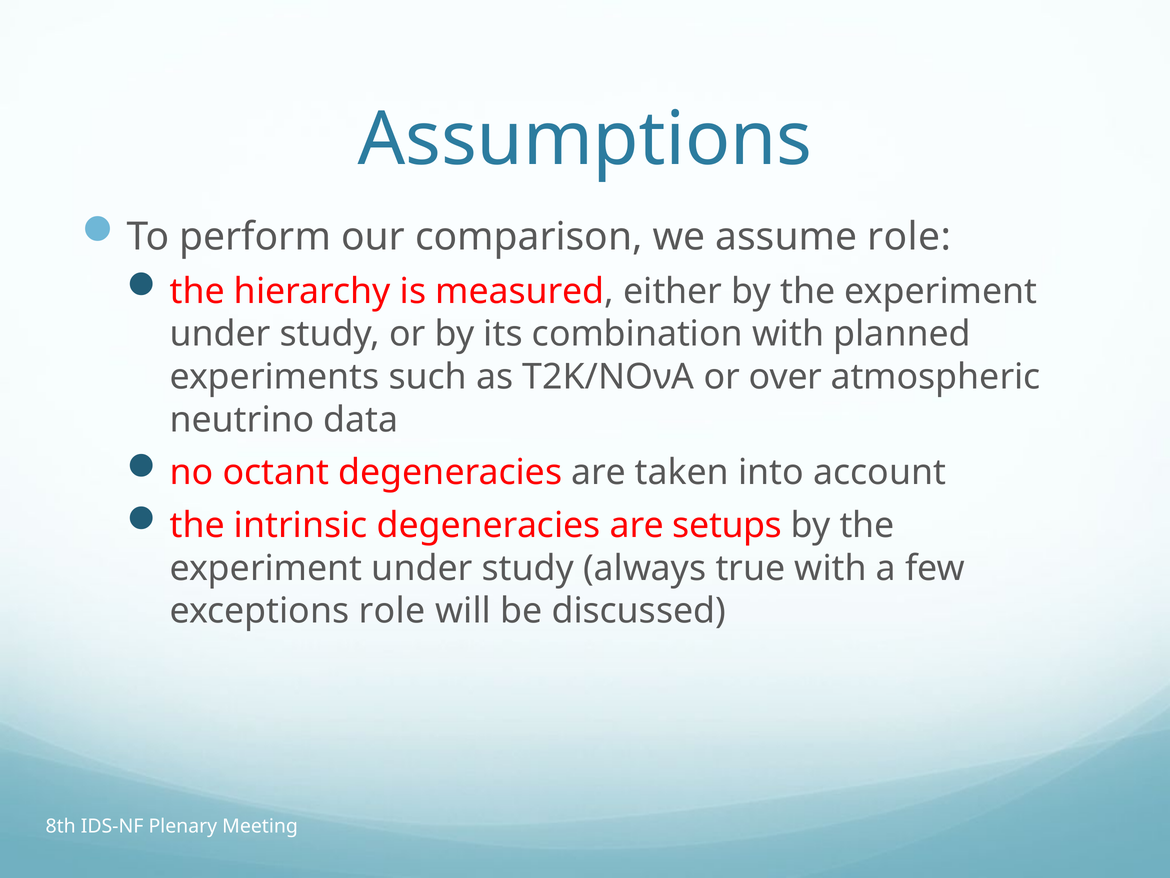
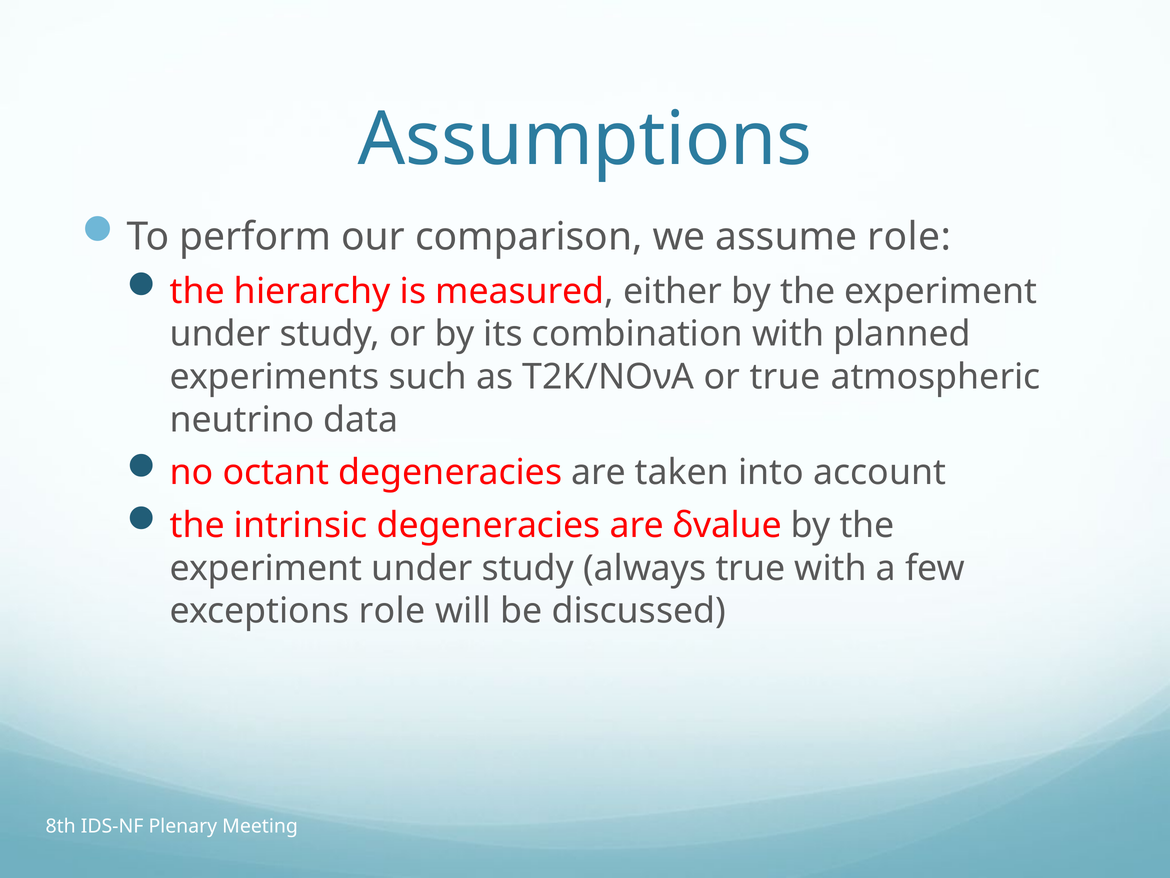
or over: over -> true (785, 377)
setups: setups -> δvalue (727, 525)
